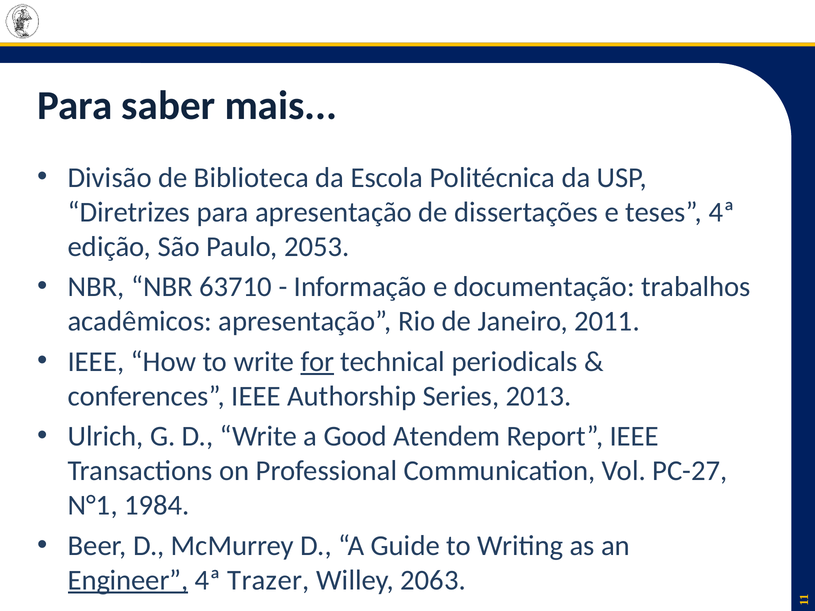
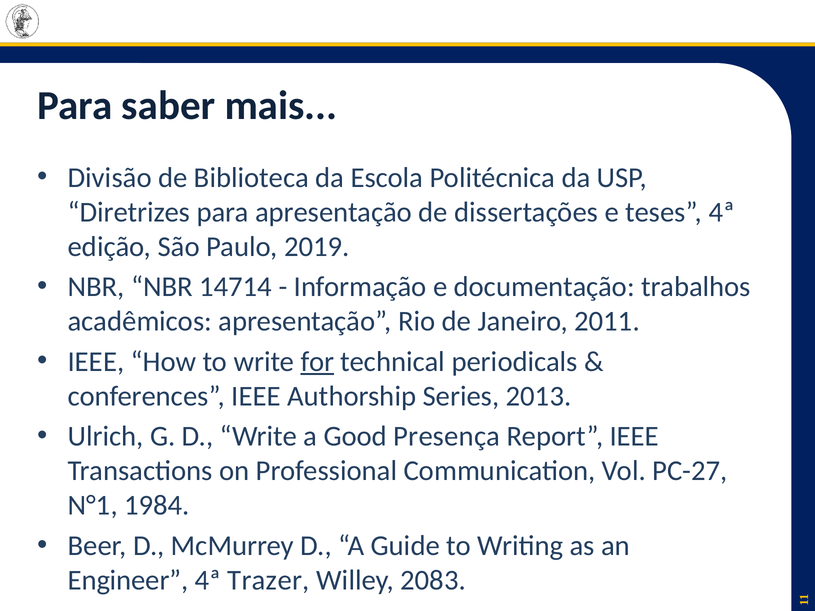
2053: 2053 -> 2019 (317, 247)
63710: 63710 -> 14714 (236, 287)
Atendem: Atendem -> Presença (447, 436)
Engineer underline: present -> none (128, 580)
2063: 2063 -> 2083 (433, 580)
